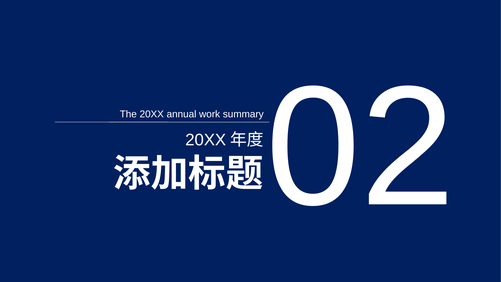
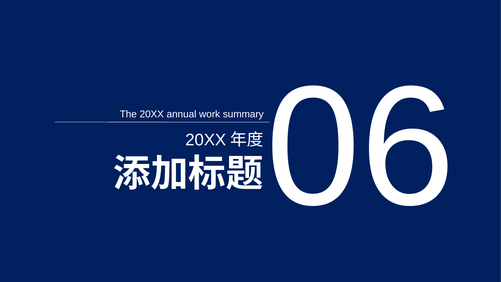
02: 02 -> 06 (360, 148)
